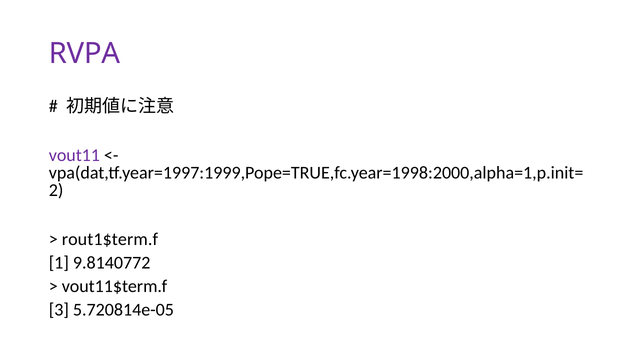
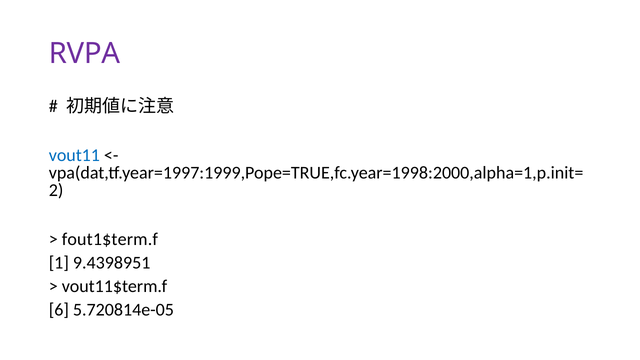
vout11 colour: purple -> blue (74, 155)
rout1$term.f: rout1$term.f -> fout1$term.f (110, 239)
9.8140772: 9.8140772 -> 9.4398951 (112, 263)
3: 3 -> 6 (59, 310)
